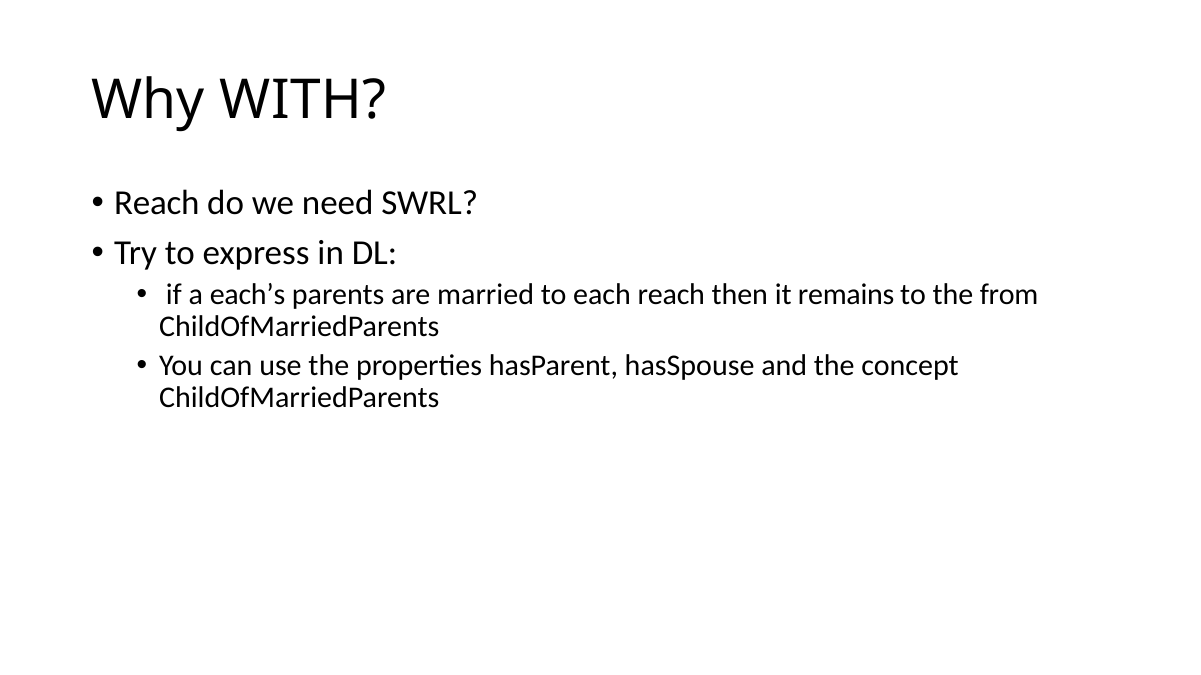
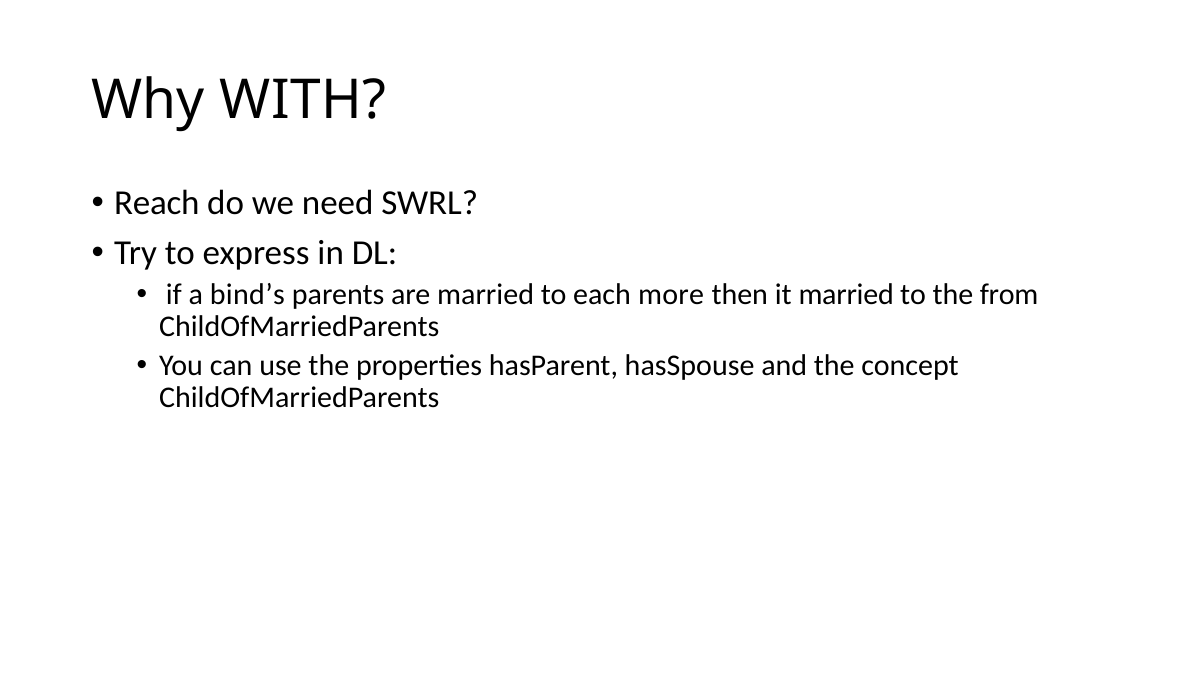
each’s: each’s -> bind’s (247, 295)
each reach: reach -> more (671, 295)
it remains: remains -> married (846, 295)
